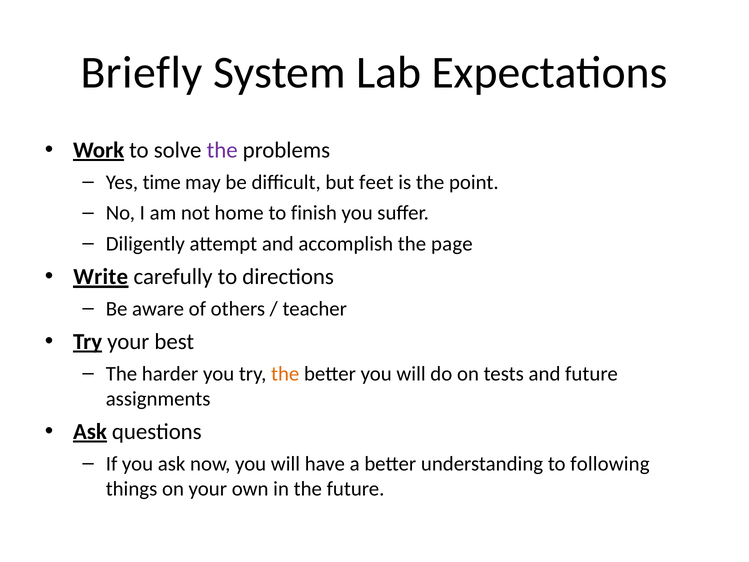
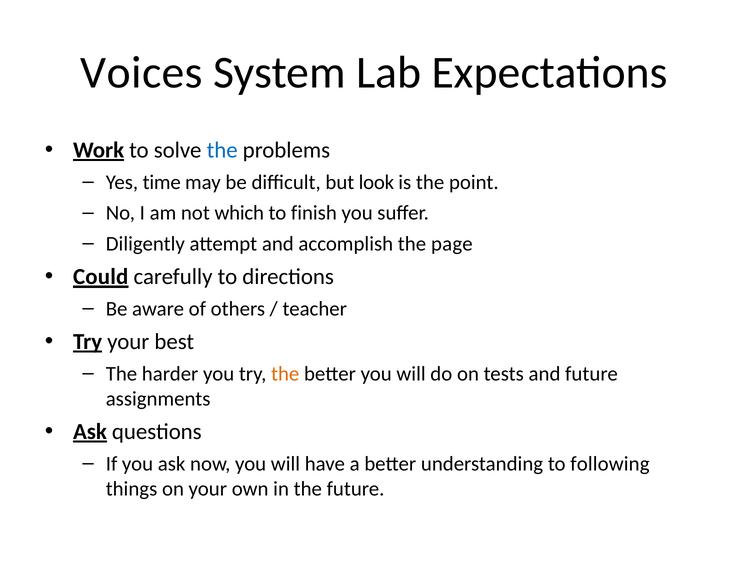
Briefly: Briefly -> Voices (142, 73)
the colour: purple -> blue (222, 150)
feet: feet -> look (376, 182)
home: home -> which (239, 213)
Write: Write -> Could (101, 277)
